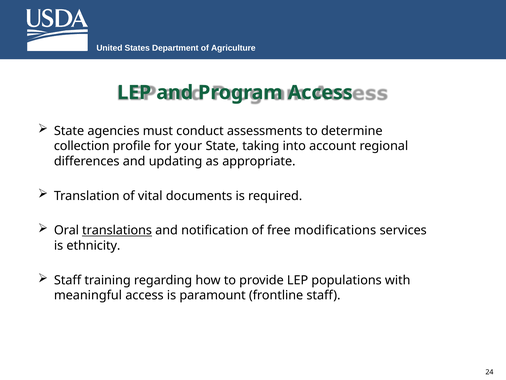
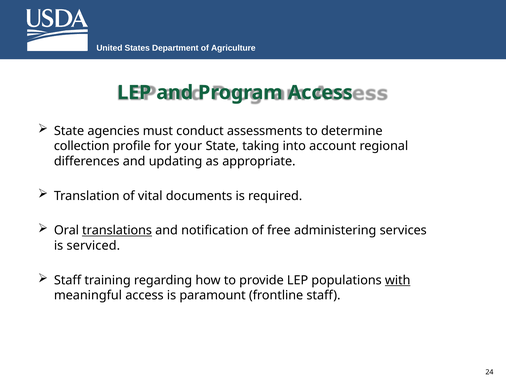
modifications: modifications -> administering (335, 230)
ethnicity: ethnicity -> serviced (93, 245)
with underline: none -> present (398, 280)
